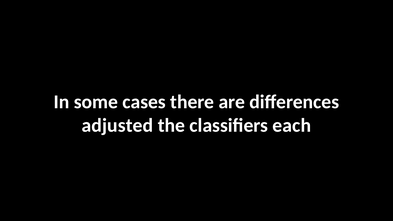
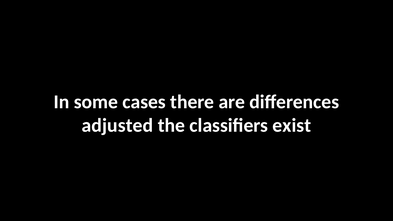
each: each -> exist (292, 125)
